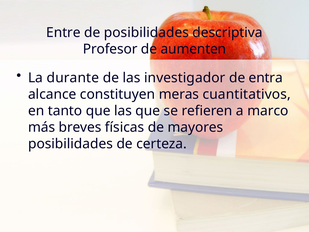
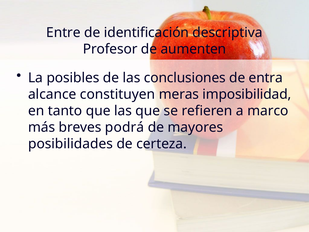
de posibilidades: posibilidades -> identificación (146, 33)
durante: durante -> posibles (73, 78)
investigador: investigador -> conclusiones (185, 78)
cuantitativos: cuantitativos -> imposibilidad (247, 94)
físicas: físicas -> podrá (125, 127)
